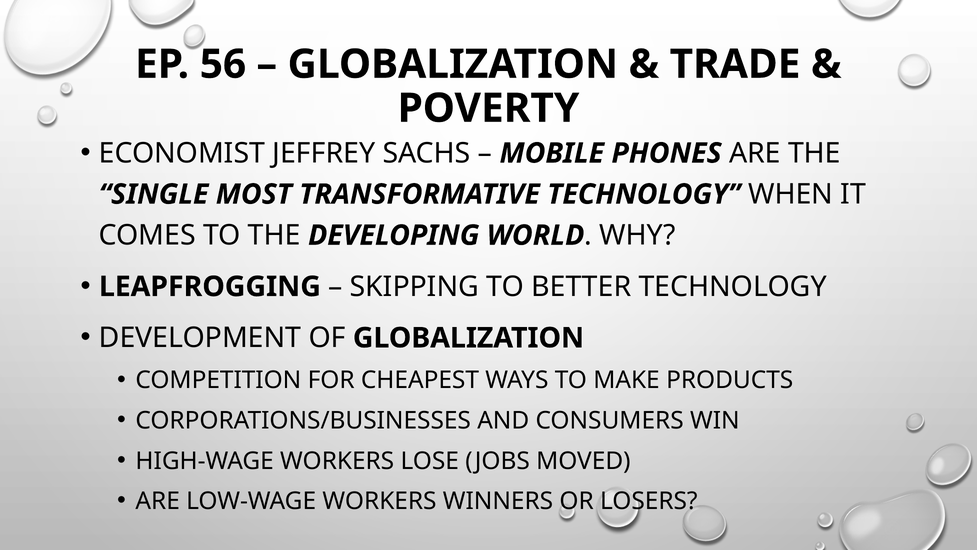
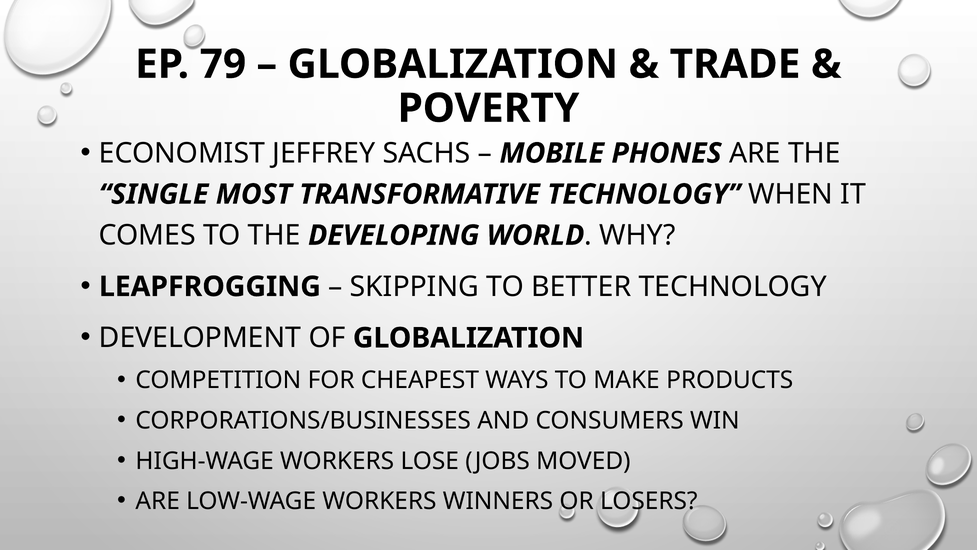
56: 56 -> 79 (223, 64)
